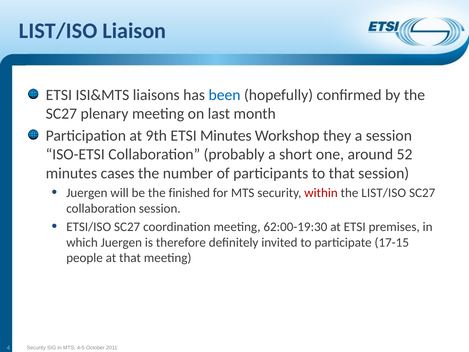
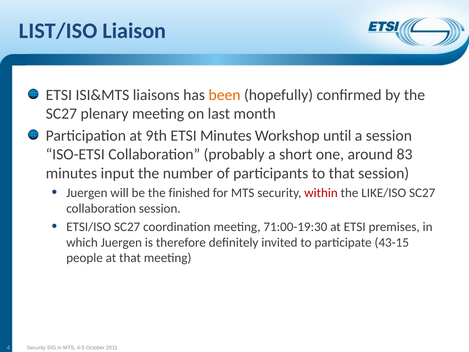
been colour: blue -> orange (225, 95)
they: they -> until (337, 136)
52: 52 -> 83 (405, 154)
cases: cases -> input (118, 173)
the LIST/ISO: LIST/ISO -> LIKE/ISO (384, 193)
62:00-19:30: 62:00-19:30 -> 71:00-19:30 (295, 227)
17-15: 17-15 -> 43-15 (392, 242)
